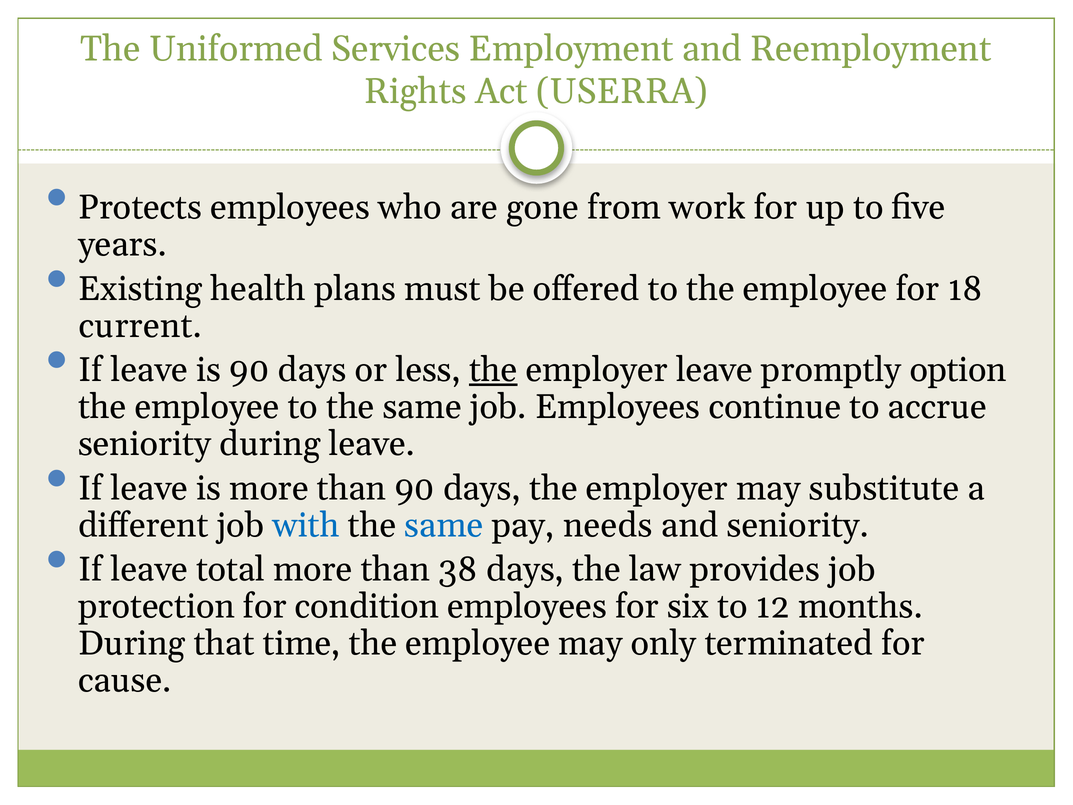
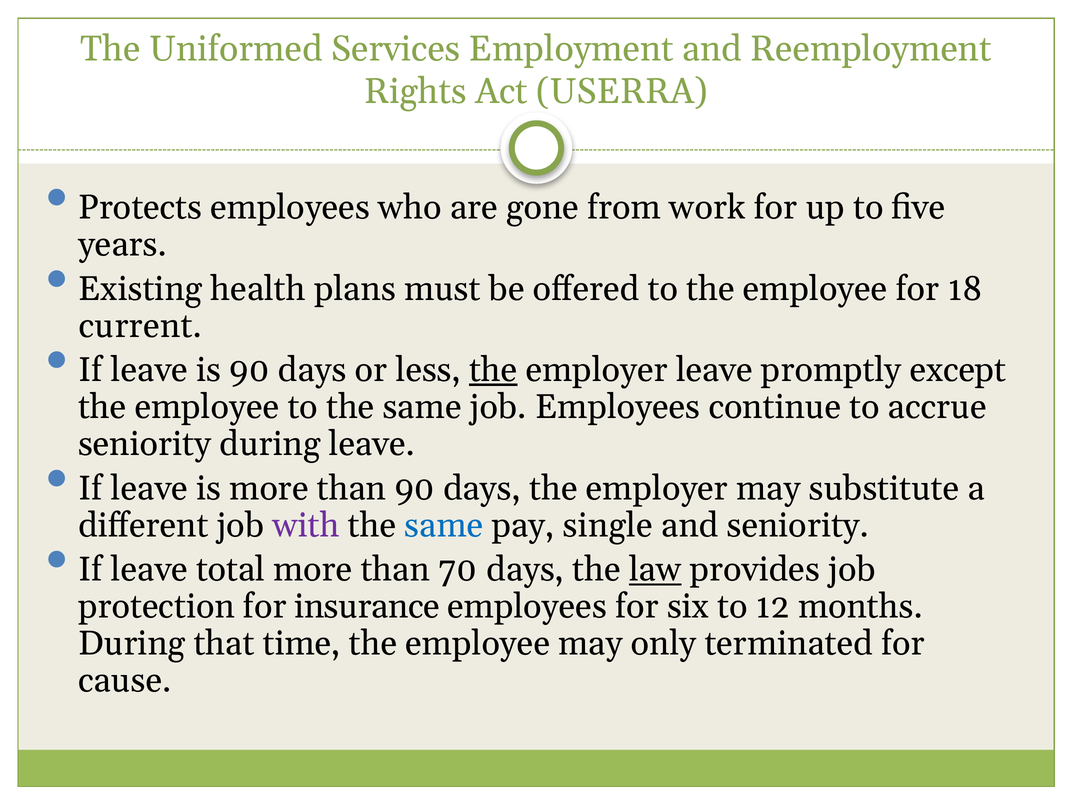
option: option -> except (958, 370)
with colour: blue -> purple (306, 525)
needs: needs -> single (608, 525)
38: 38 -> 70 (458, 569)
law underline: none -> present (655, 569)
condition: condition -> insurance (367, 606)
